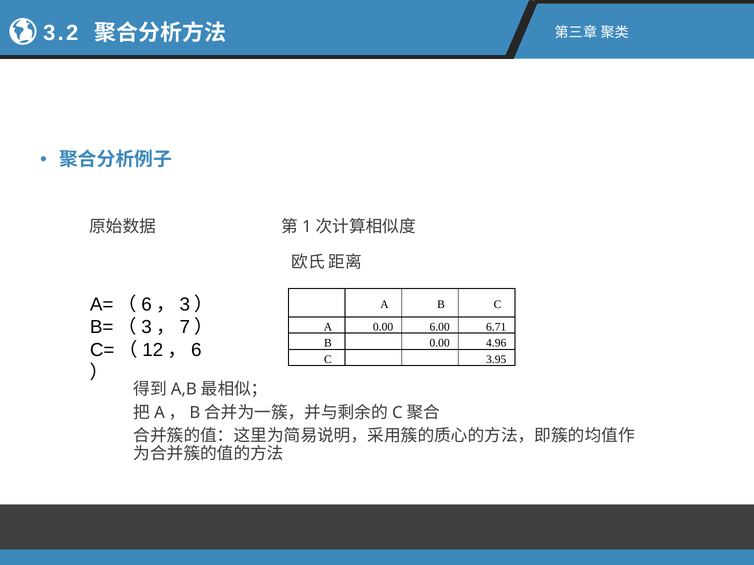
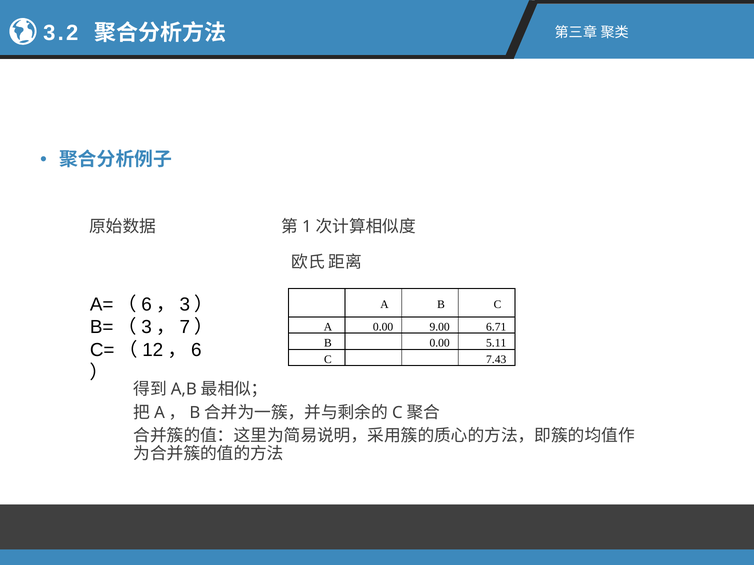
6.00: 6.00 -> 9.00 (440, 327)
4.96: 4.96 -> 5.11 (496, 343)
3.95: 3.95 -> 7.43 (496, 360)
